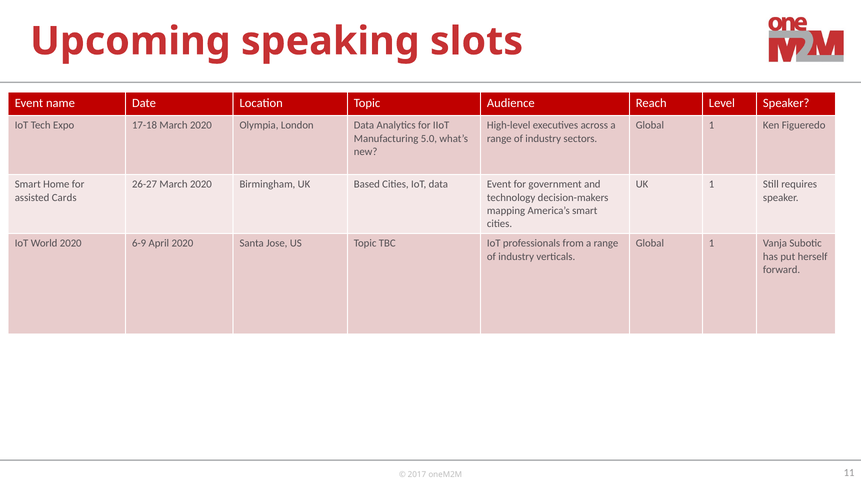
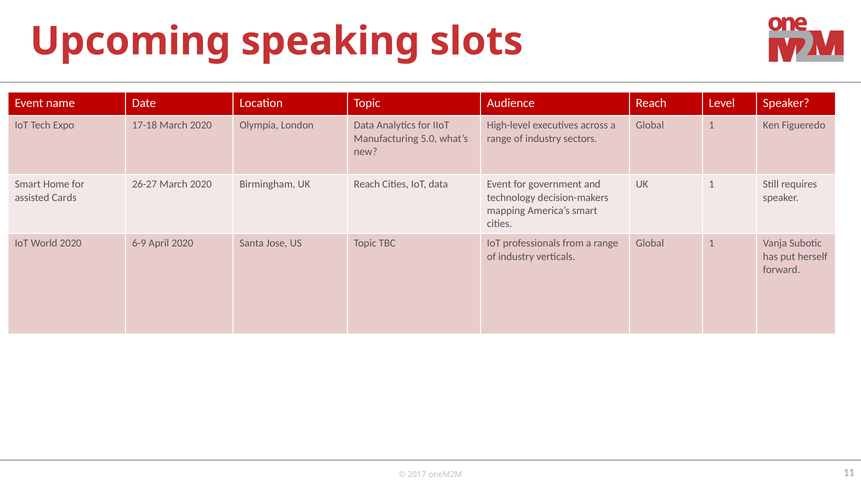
UK Based: Based -> Reach (367, 184)
